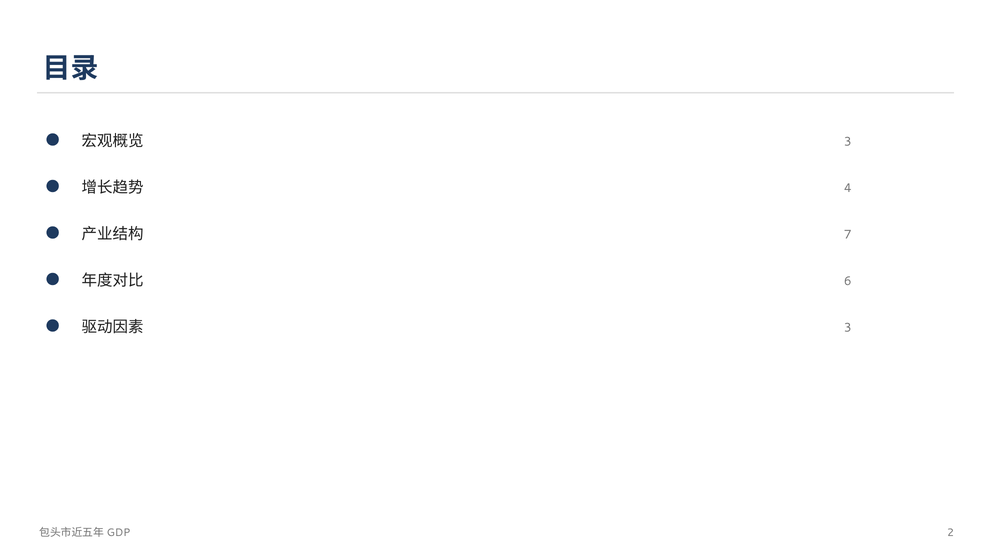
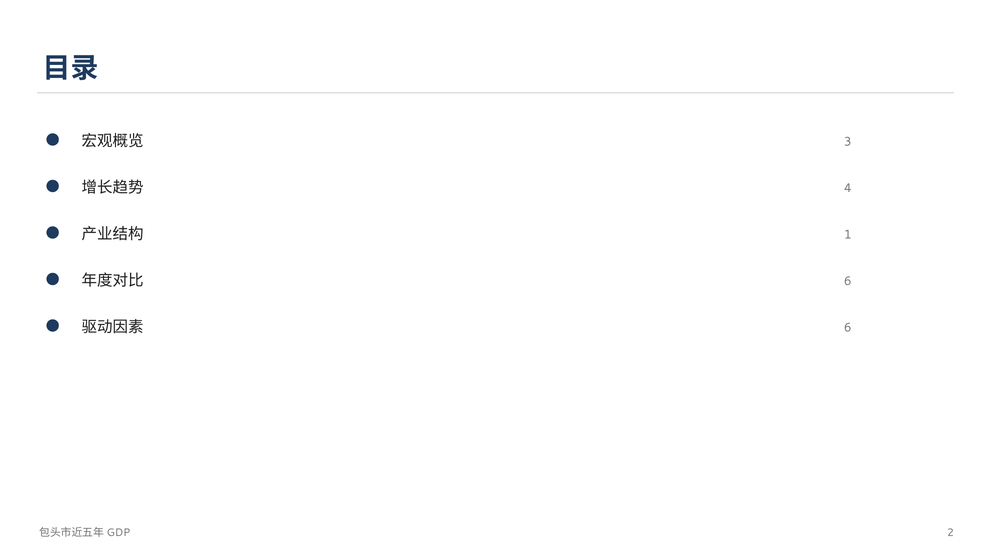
7: 7 -> 1 (848, 235)
3: 3 -> 6 (848, 328)
